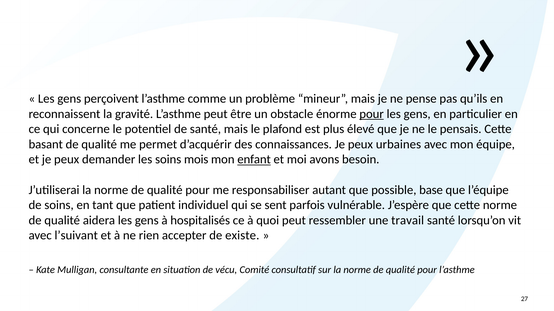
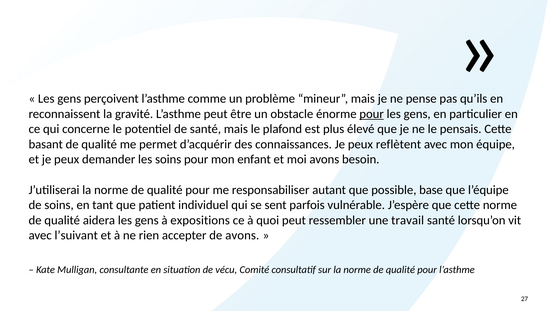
urbaines: urbaines -> reflètent (398, 145)
soins mois: mois -> pour (196, 160)
enfant underline: present -> none (254, 160)
hospitalisés: hospitalisés -> expositions (200, 221)
de existe: existe -> avons (242, 236)
